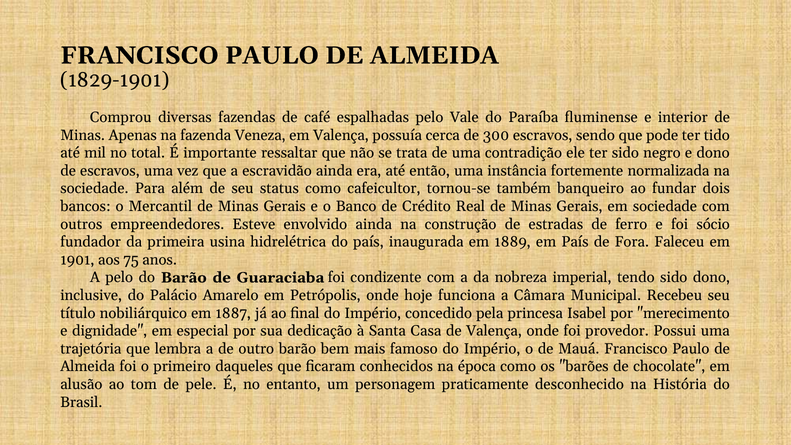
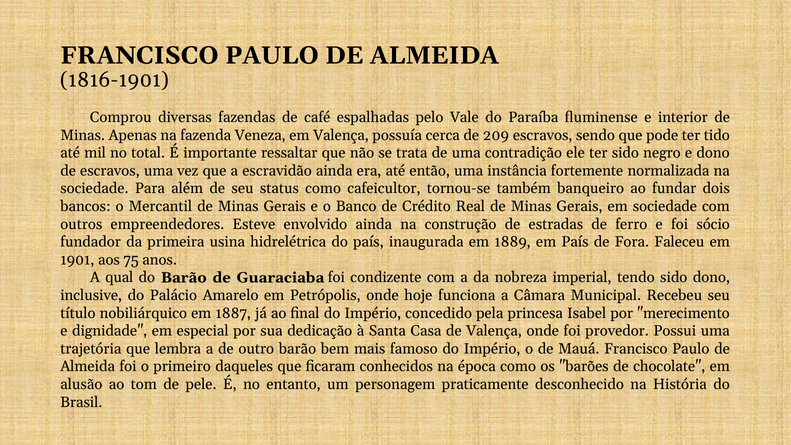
1829-1901: 1829-1901 -> 1816-1901 (115, 80)
300: 300 -> 209 (496, 135)
A pelo: pelo -> qual (119, 278)
